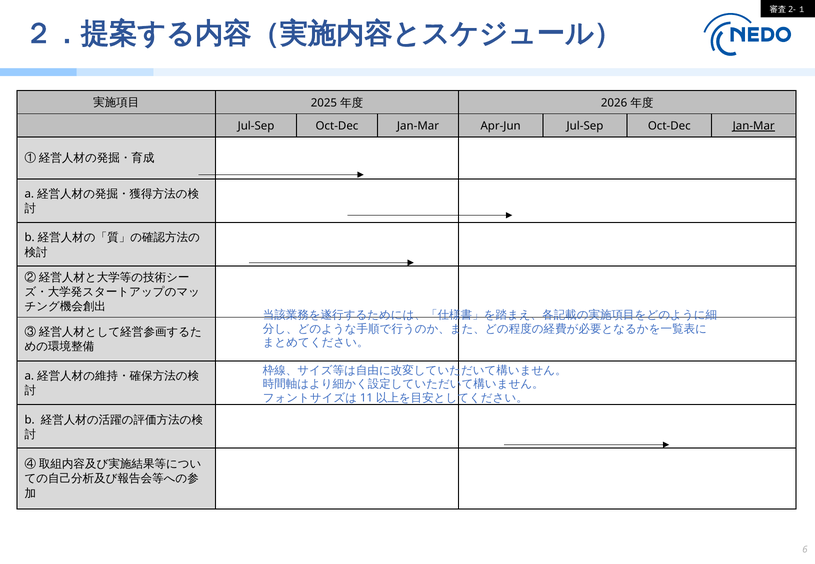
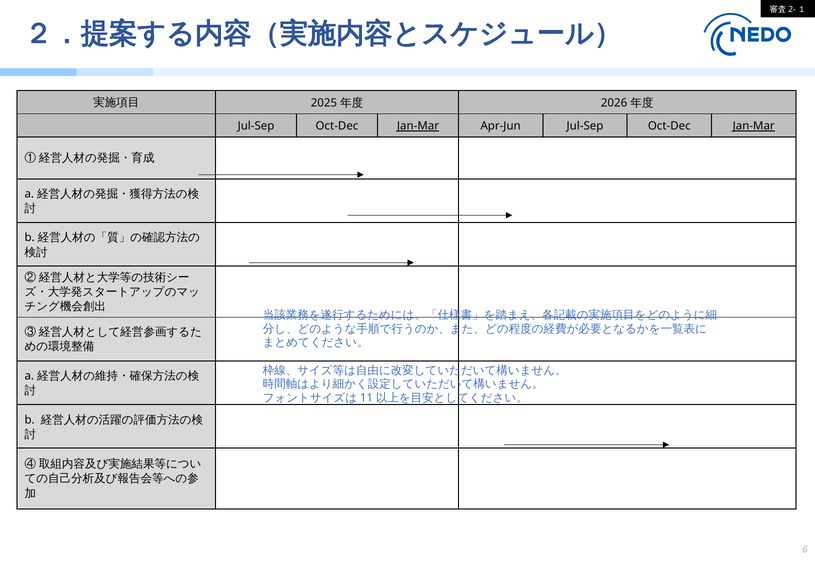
Jan-Mar underline: none -> present (418, 126)
